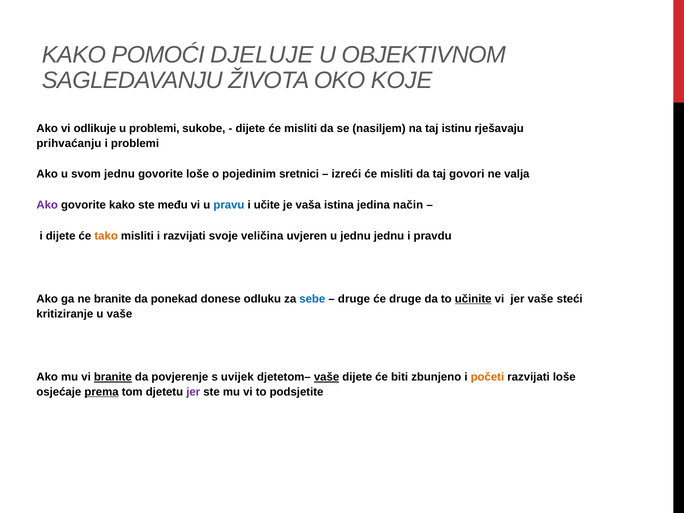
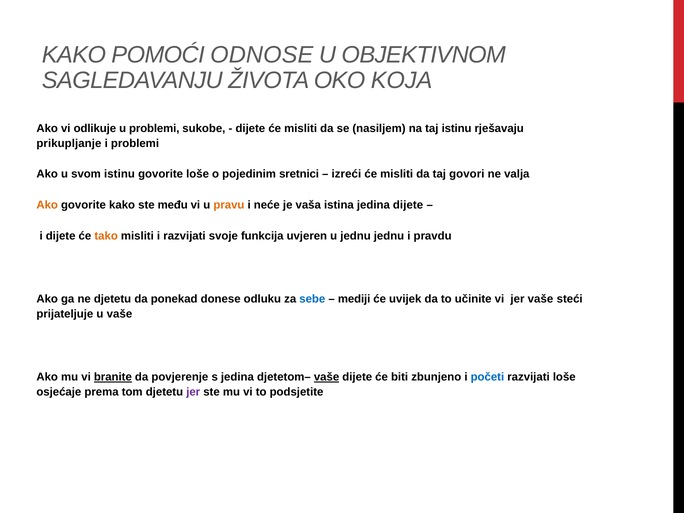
DJELUJE: DJELUJE -> ODNOSE (262, 55)
KOJE: KOJE -> KOJA (402, 81)
prihvaćanju: prihvaćanju -> prikupljanje (69, 143)
svom jednu: jednu -> istinu (119, 174)
Ako colour: purple -> orange (47, 205)
pravu colour: blue -> orange (229, 205)
učite: učite -> neće (267, 205)
jedina način: način -> dijete (408, 205)
veličina: veličina -> funkcija (262, 236)
ne branite: branite -> djetetu (113, 299)
druge: druge -> mediji (354, 299)
će druge: druge -> uvijek (405, 299)
učinite underline: present -> none (473, 299)
kritiziranje: kritiziranje -> prijateljuje (65, 314)
s uvijek: uvijek -> jedina (237, 377)
početi colour: orange -> blue (487, 377)
prema underline: present -> none (102, 392)
